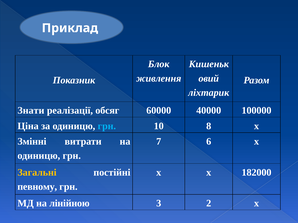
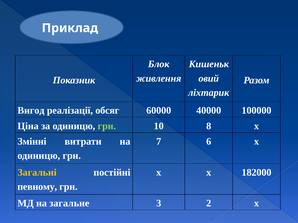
Знати: Знати -> Вигод (31, 111)
грн colour: light blue -> light green (107, 126)
лінійною: лінійною -> загальне (69, 204)
